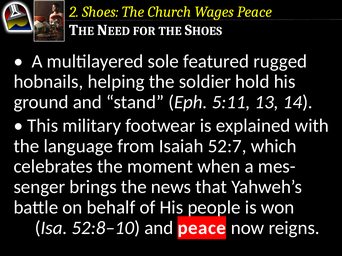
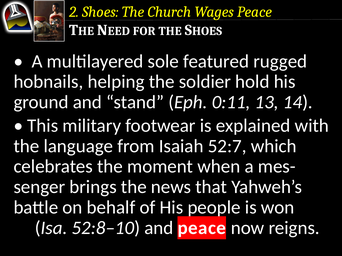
5:11: 5:11 -> 0:11 (231, 102)
